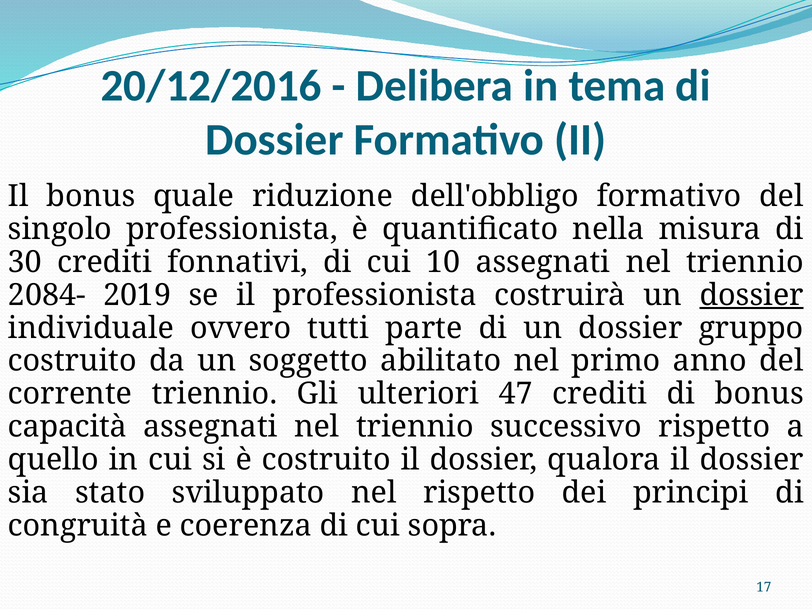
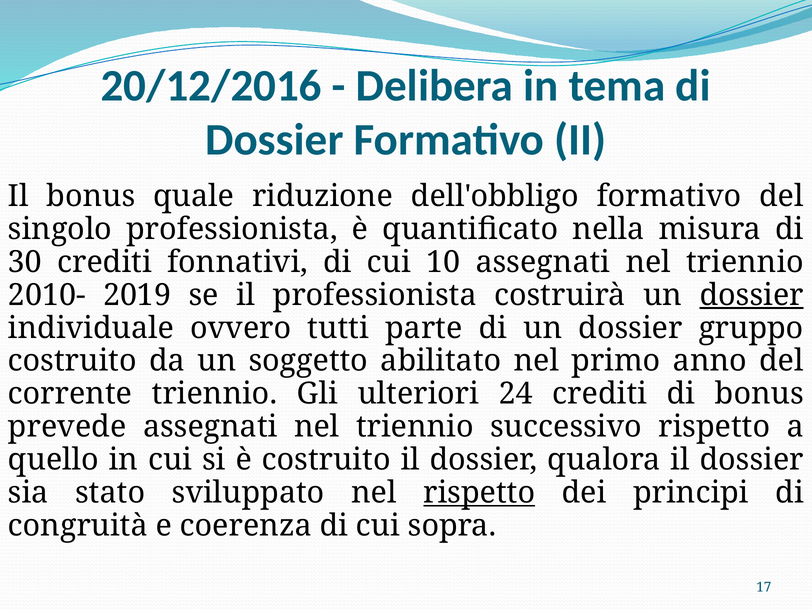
2084-: 2084- -> 2010- (47, 295)
47: 47 -> 24 (516, 394)
capacità: capacità -> prevede (67, 427)
rispetto underline: none -> present (479, 493)
